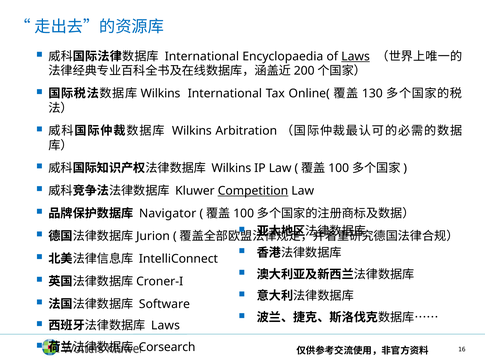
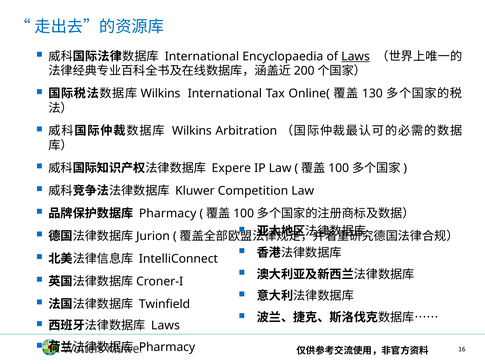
Wilkins: Wilkins -> Expere (231, 168)
Competition underline: present -> none (253, 191)
Navigator: Navigator -> Pharmacy (168, 213)
Software: Software -> Twinfield (164, 304)
Corsearch: Corsearch -> Pharmacy (167, 347)
